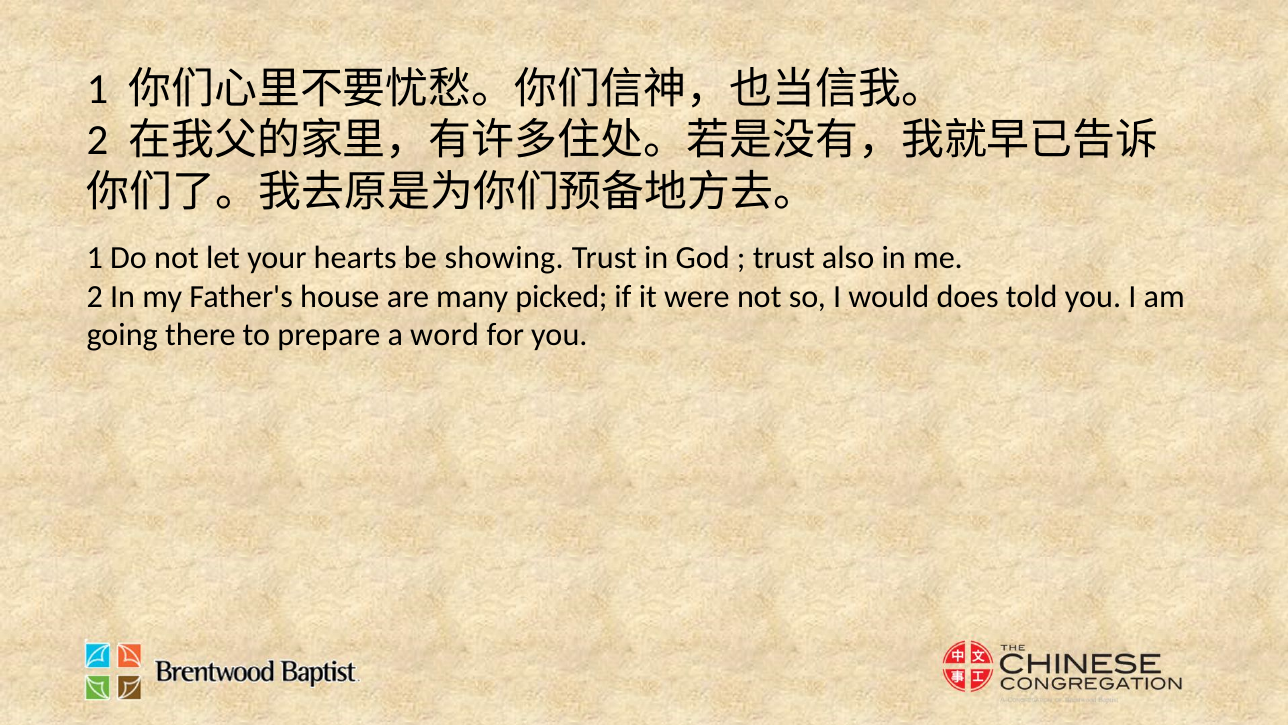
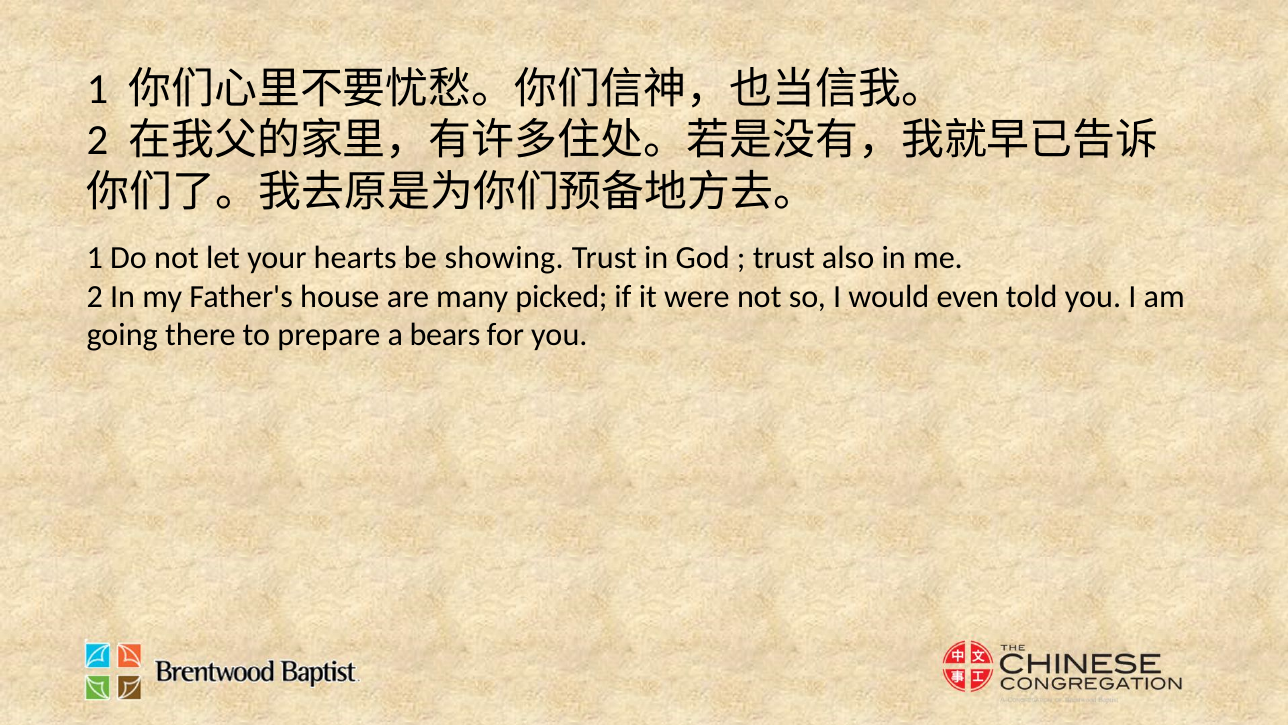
does: does -> even (968, 296)
word: word -> bears (445, 335)
